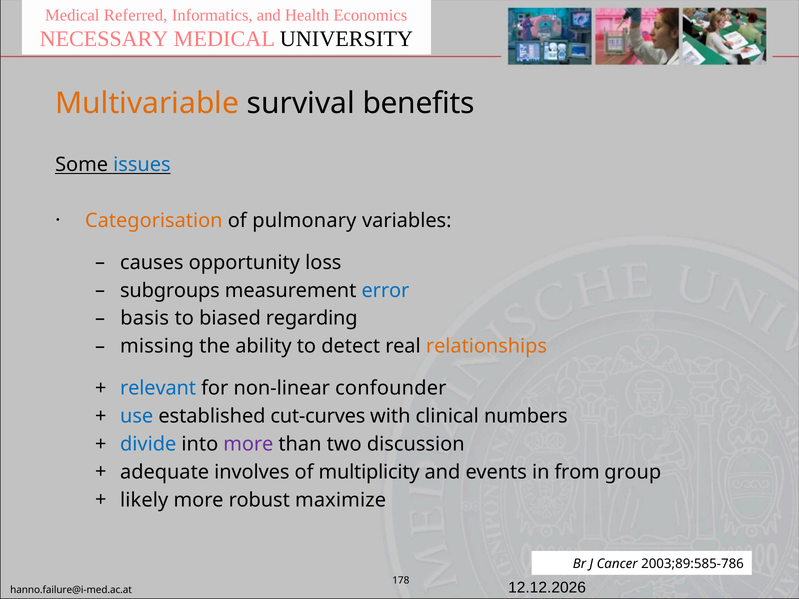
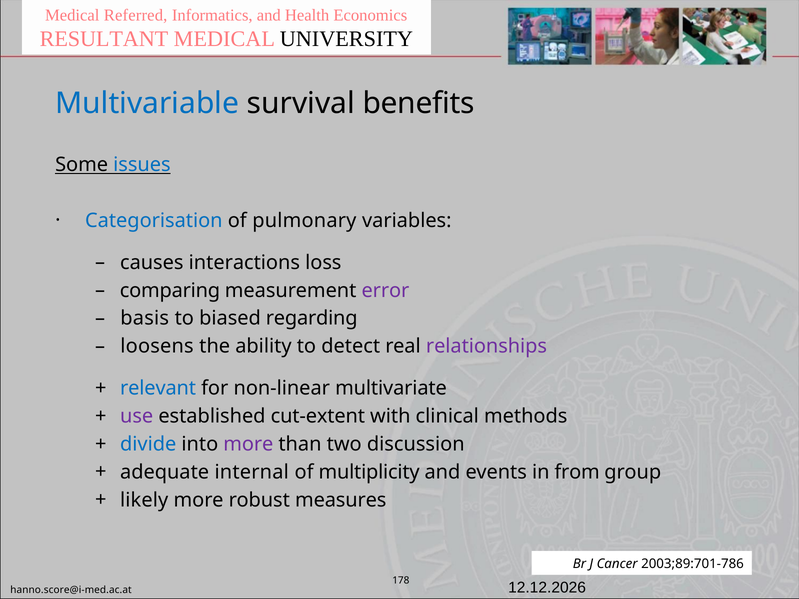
NECESSARY: NECESSARY -> RESULTANT (104, 39)
Multivariable colour: orange -> blue (147, 103)
Categorisation colour: orange -> blue (154, 221)
opportunity: opportunity -> interactions (244, 263)
subgroups: subgroups -> comparing (170, 291)
error colour: blue -> purple (385, 291)
missing: missing -> loosens (157, 346)
relationships colour: orange -> purple (486, 346)
confounder: confounder -> multivariate (391, 388)
use colour: blue -> purple (137, 416)
cut-curves: cut-curves -> cut-extent (318, 416)
numbers: numbers -> methods (526, 416)
involves: involves -> internal (252, 472)
maximize: maximize -> measures (341, 500)
2003;89:585-786: 2003;89:585-786 -> 2003;89:701-786 (693, 564)
hanno.failure@i-med.ac.at: hanno.failure@i-med.ac.at -> hanno.score@i-med.ac.at (71, 590)
